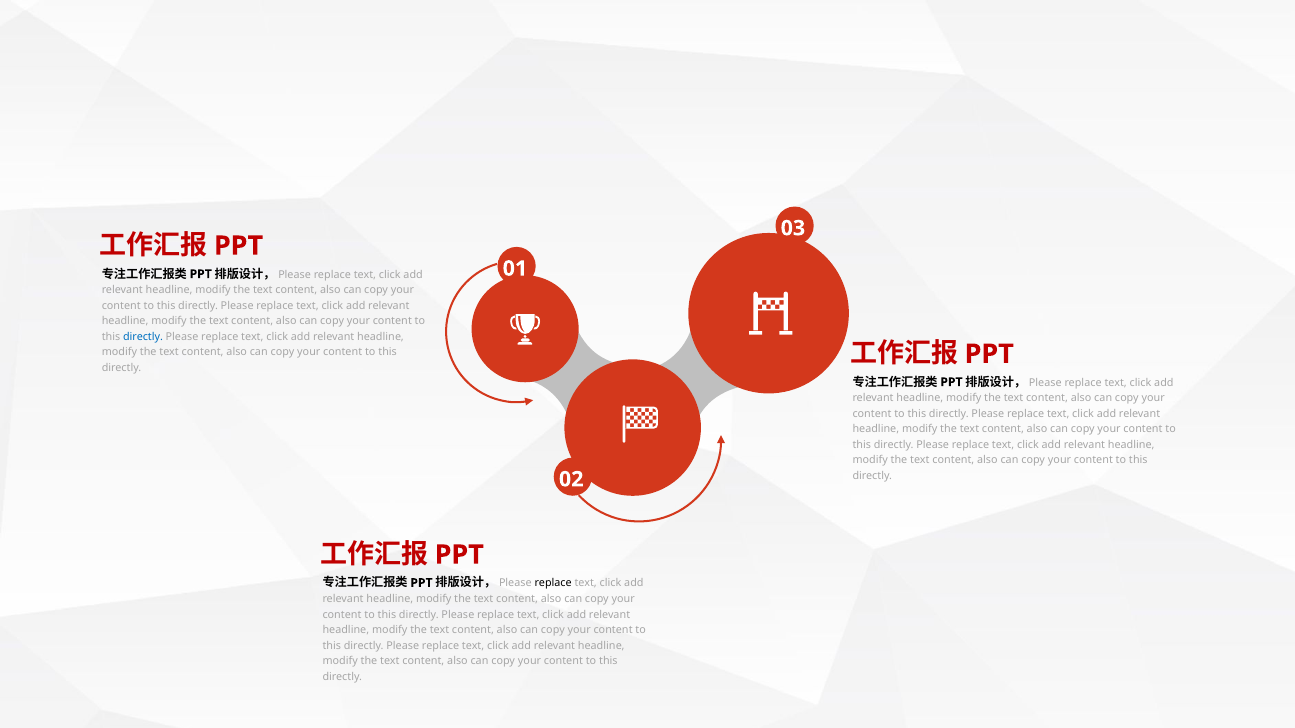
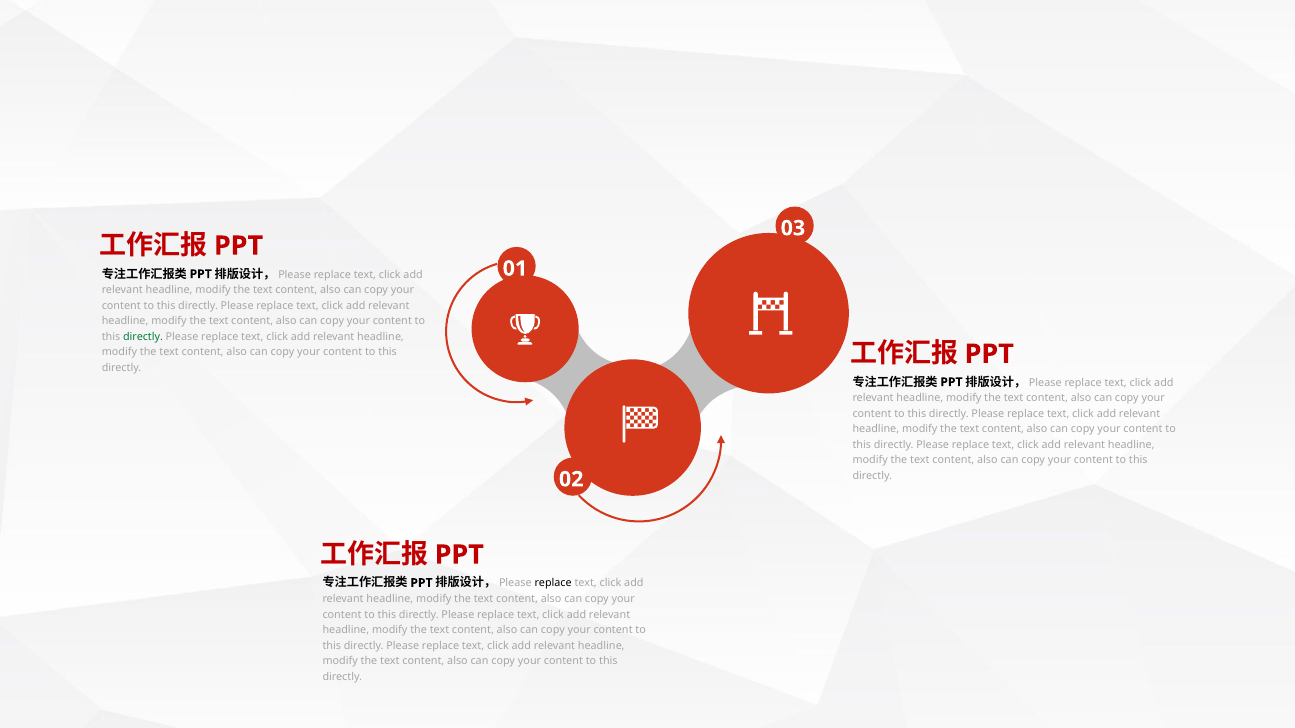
directly colour: blue -> green (143, 337)
